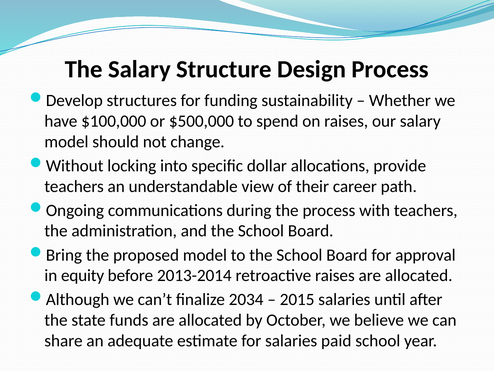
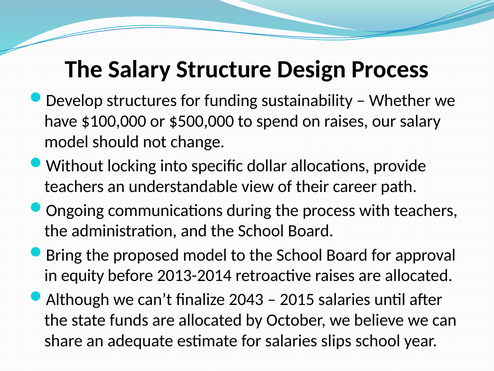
2034: 2034 -> 2043 (246, 299)
paid: paid -> slips (336, 340)
